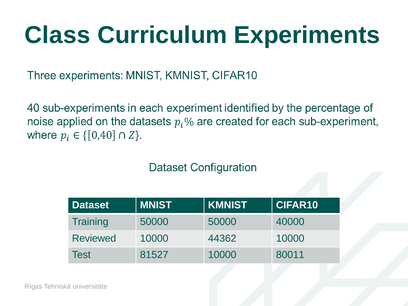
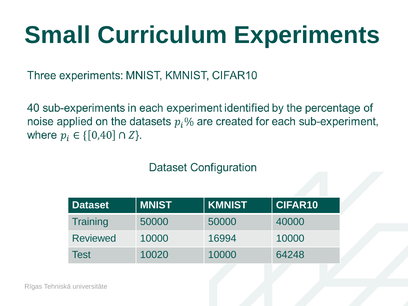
Class: Class -> Small (57, 35)
44362: 44362 -> 16994 (222, 238)
81527: 81527 -> 10020 (154, 255)
80011: 80011 -> 64248 (290, 255)
